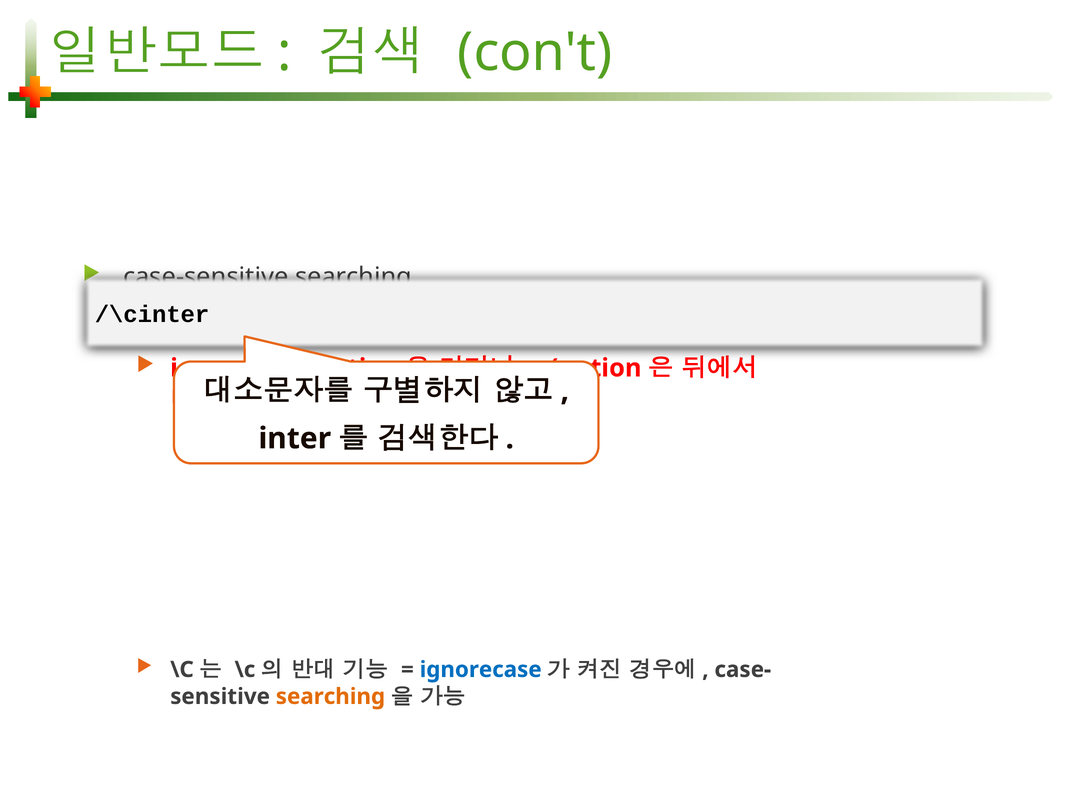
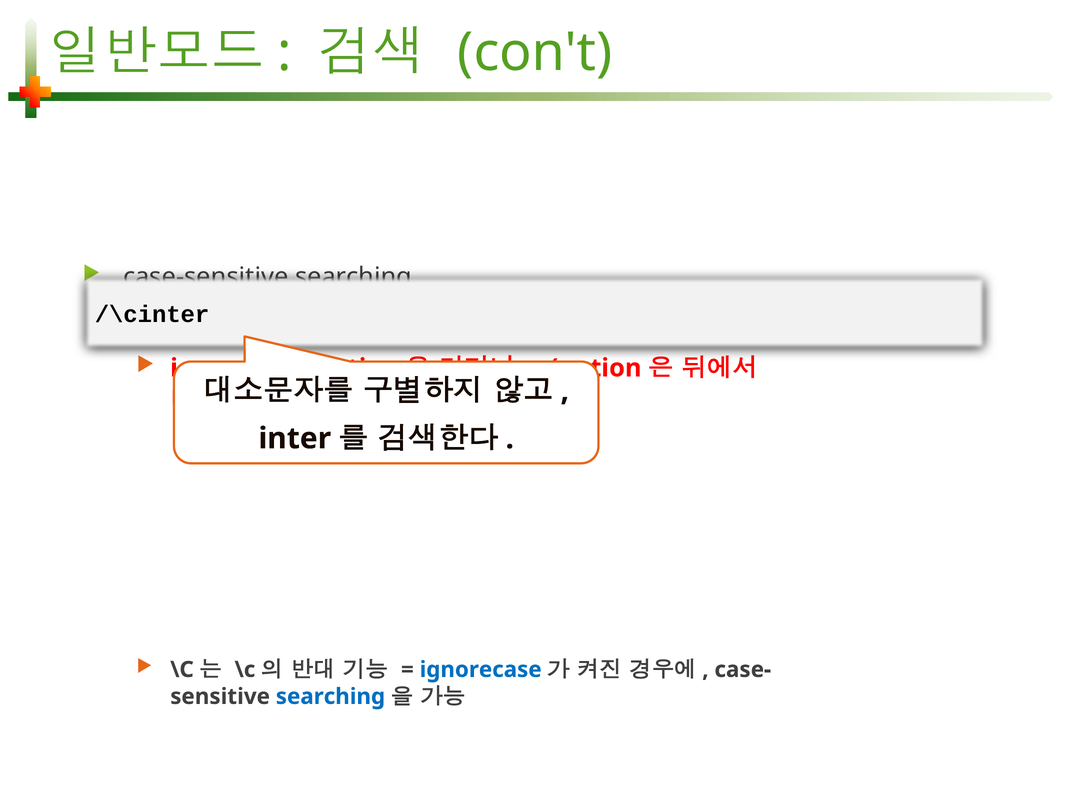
searching colour: orange -> blue (330, 697)
